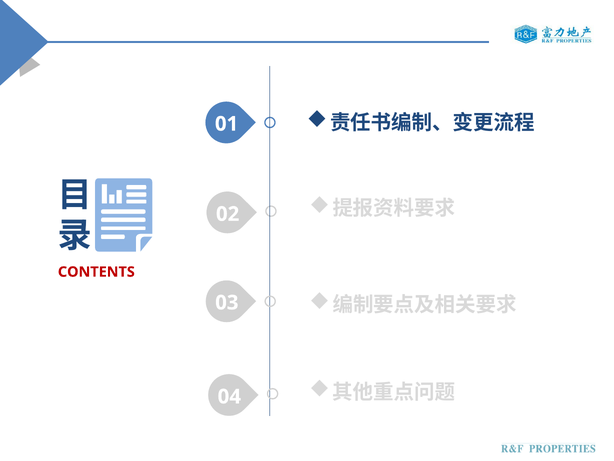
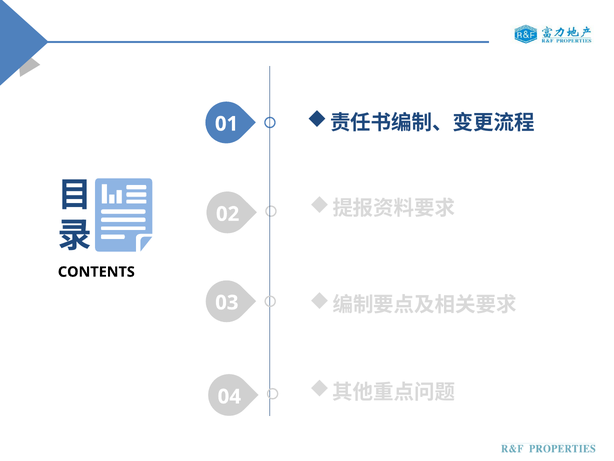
CONTENTS colour: red -> black (96, 272)
